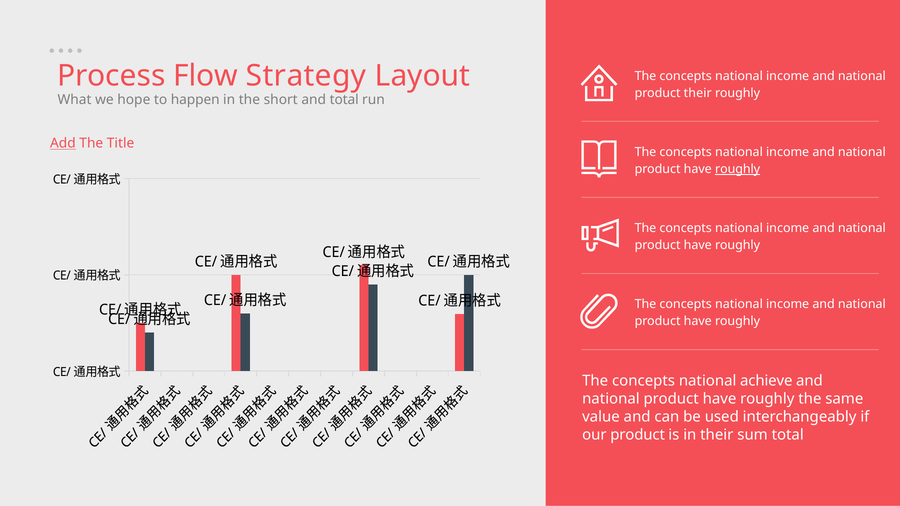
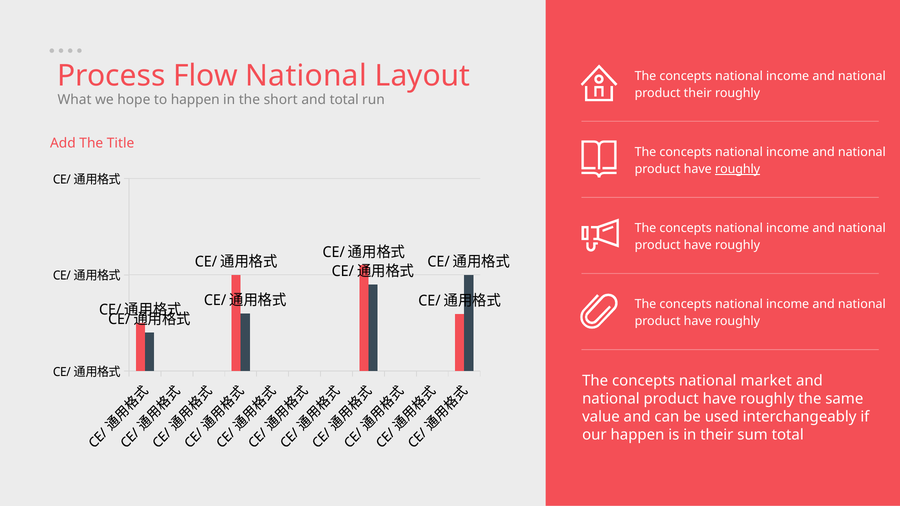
Flow Strategy: Strategy -> National (306, 76)
Add underline: present -> none (63, 143)
achieve: achieve -> market (766, 381)
our product: product -> happen (638, 435)
